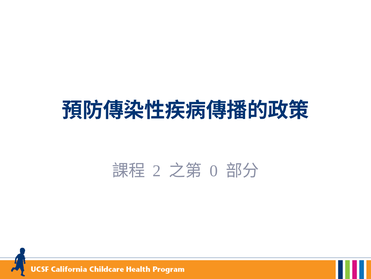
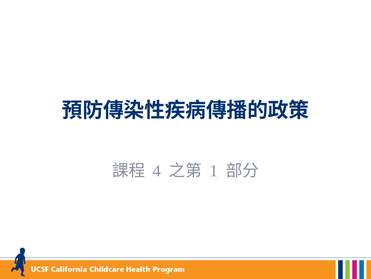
2: 2 -> 4 (157, 171)
0: 0 -> 1 (214, 171)
